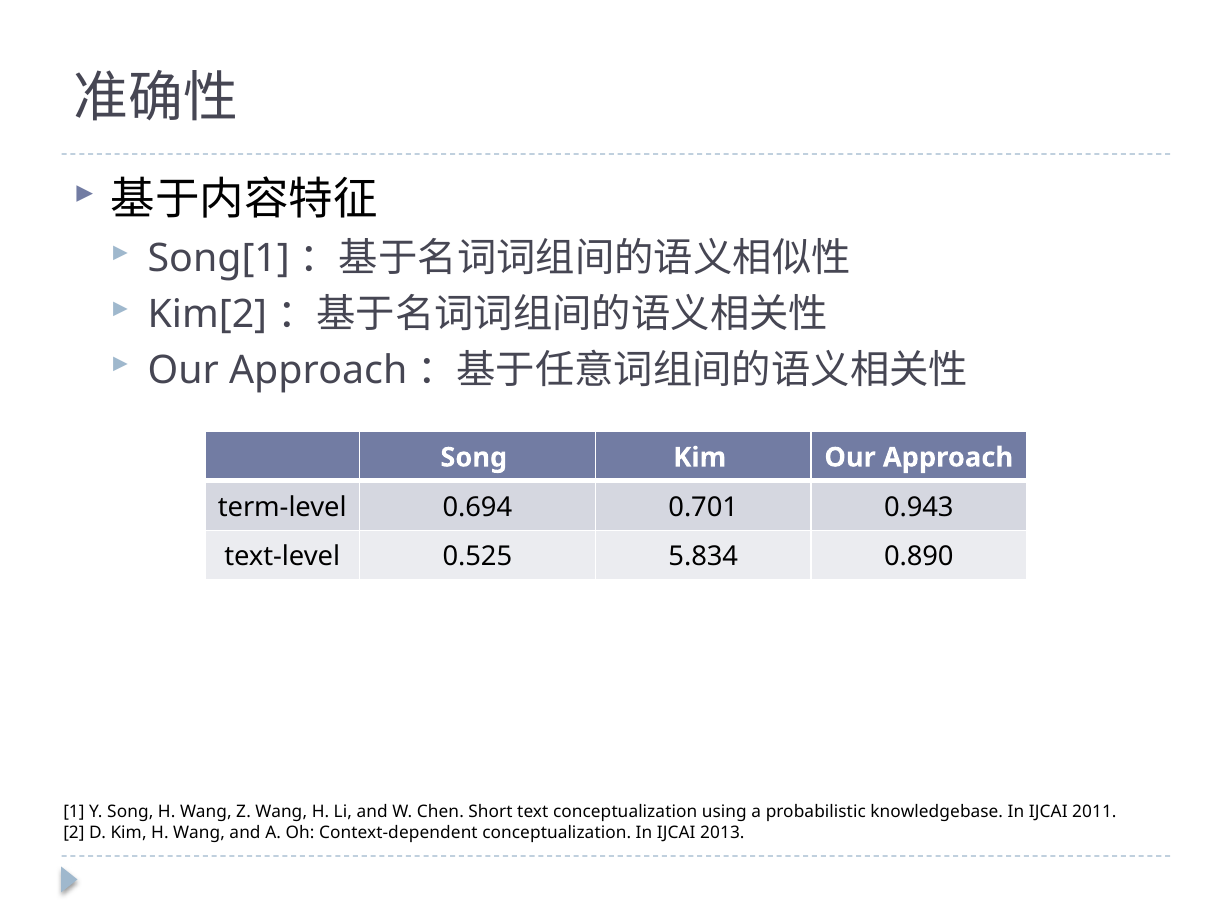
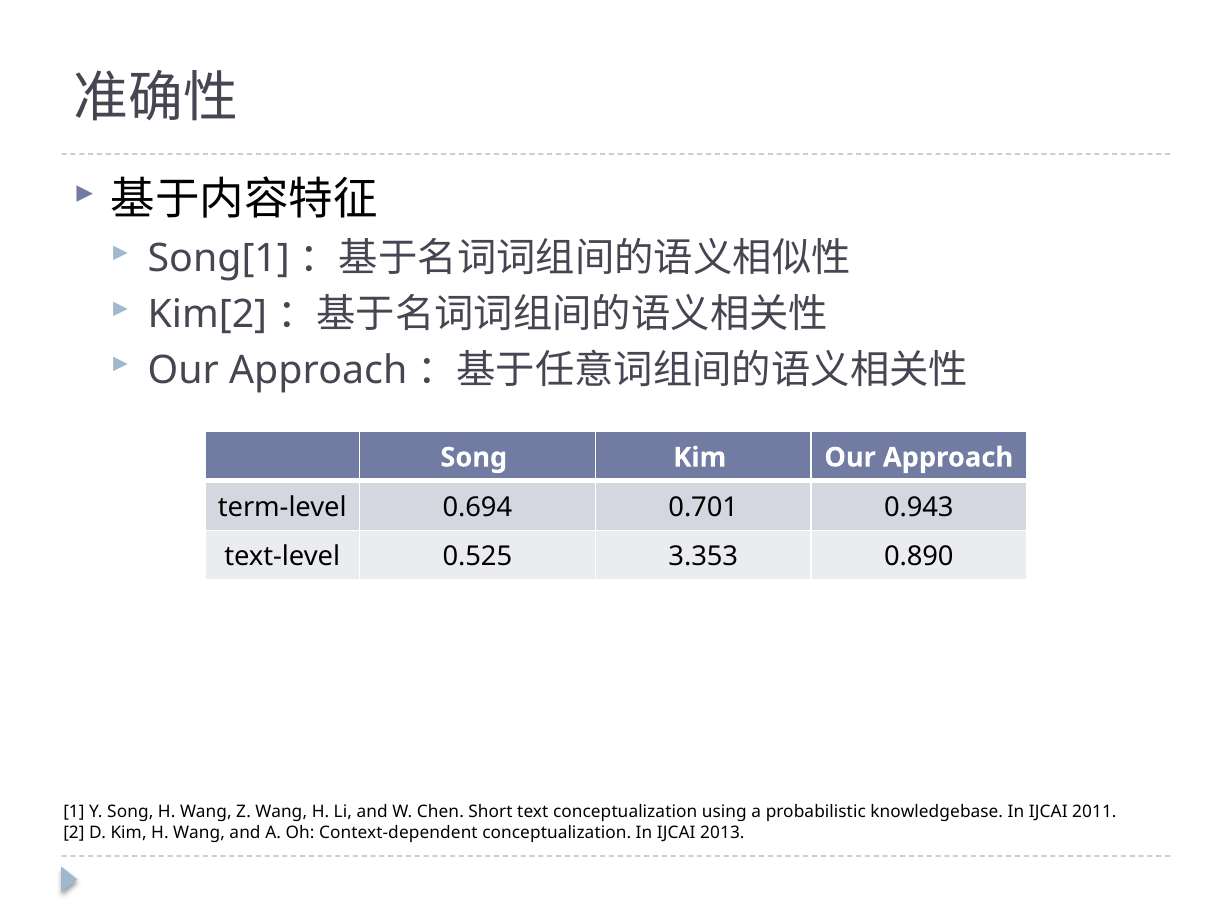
5.834: 5.834 -> 3.353 (703, 557)
